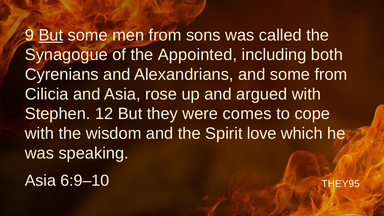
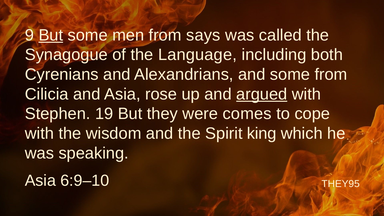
sons: sons -> says (203, 35)
Appointed: Appointed -> Language (197, 55)
argued underline: none -> present (262, 94)
12: 12 -> 19 (104, 114)
love: love -> king (262, 133)
